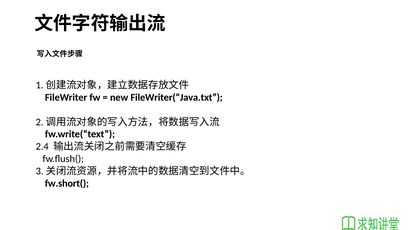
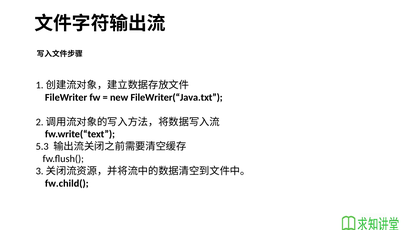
2.4: 2.4 -> 5.3 (42, 147)
fw.short(: fw.short( -> fw.child( (67, 183)
